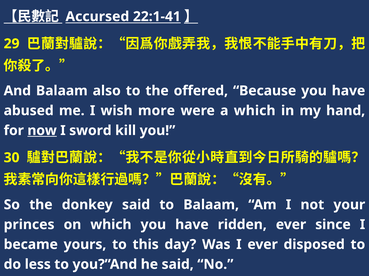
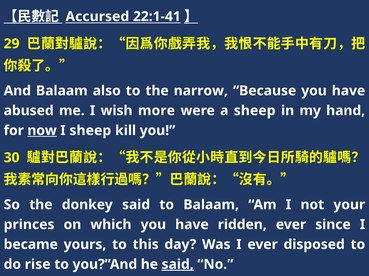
offered: offered -> narrow (201, 91)
a which: which -> sheep (255, 111)
I sword: sword -> sheep (90, 131)
less: less -> rise (38, 265)
said underline: none -> present (178, 265)
